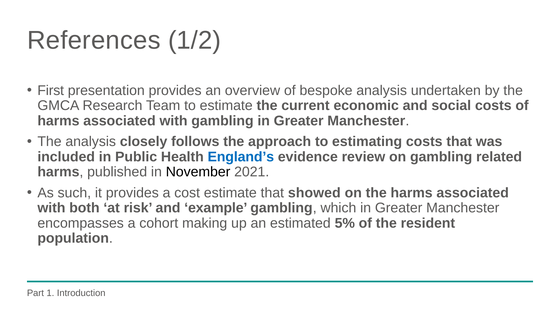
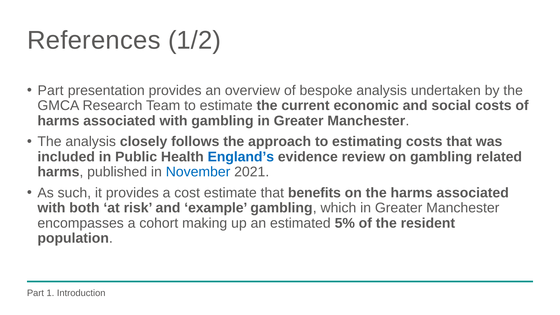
First: First -> Part (51, 90)
November colour: black -> blue (198, 172)
showed: showed -> benefits (314, 193)
